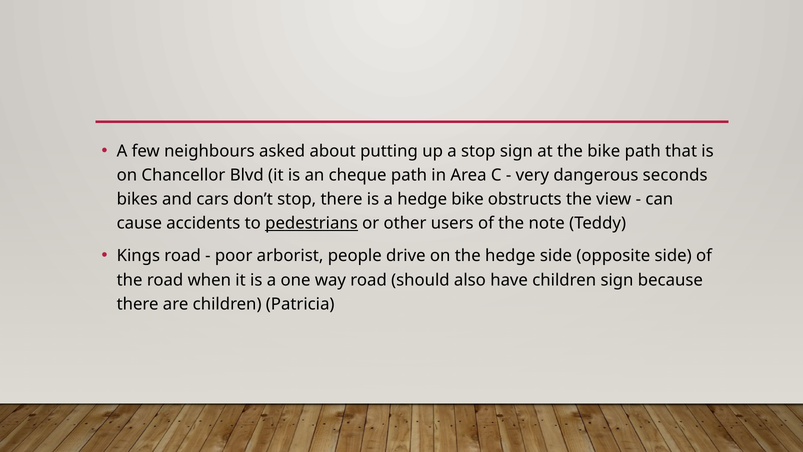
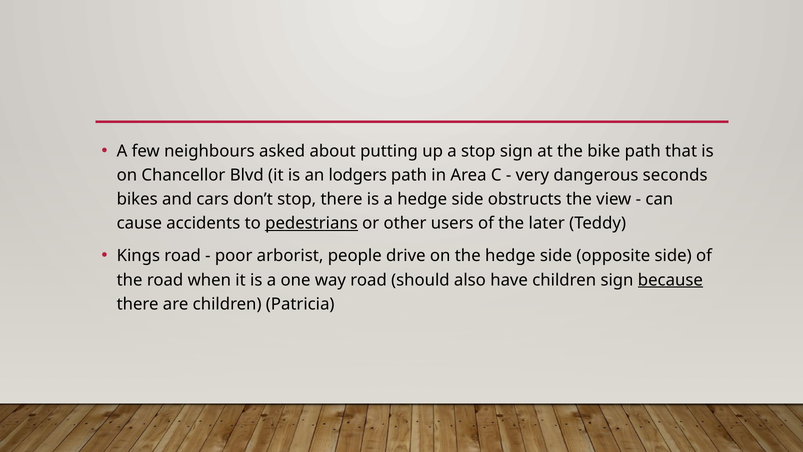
cheque: cheque -> lodgers (358, 175)
a hedge bike: bike -> side (468, 199)
note: note -> later (547, 223)
because underline: none -> present (670, 280)
